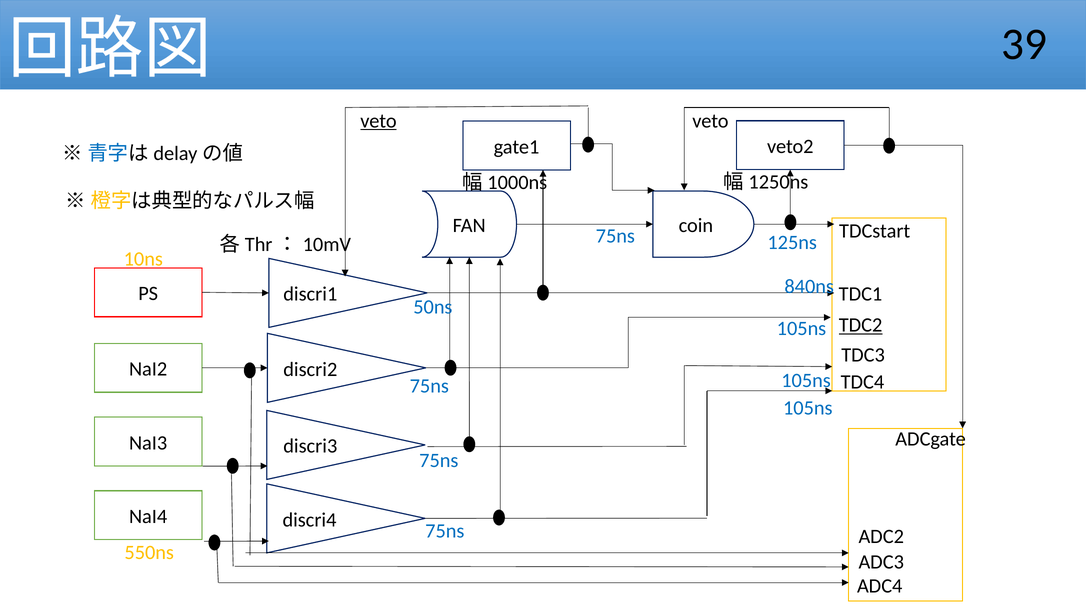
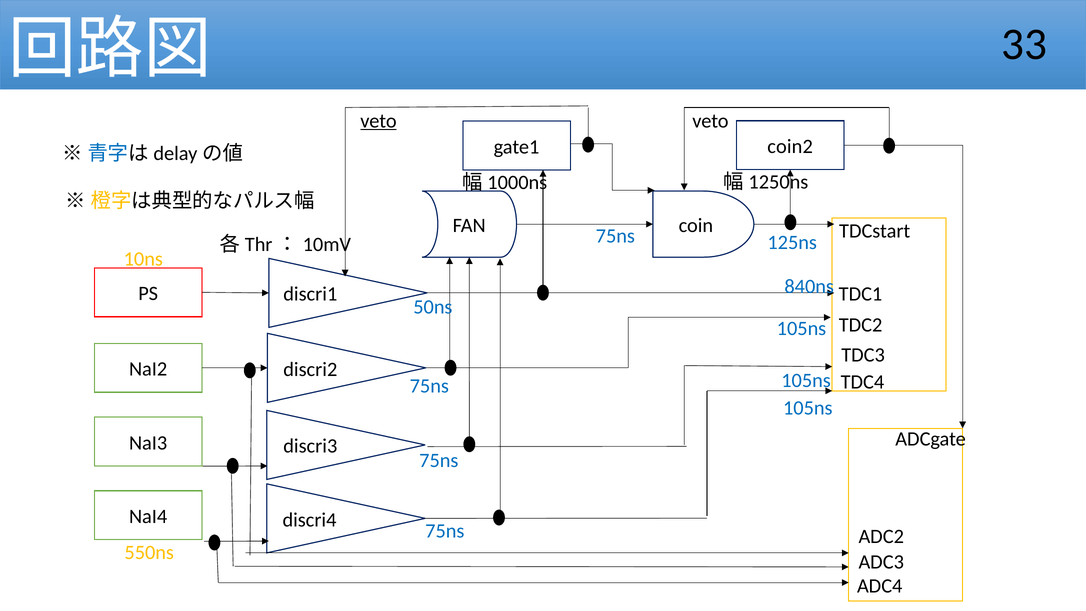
39: 39 -> 33 (1024, 44)
veto2: veto2 -> coin2 (790, 147)
TDC2 underline: present -> none (861, 325)
